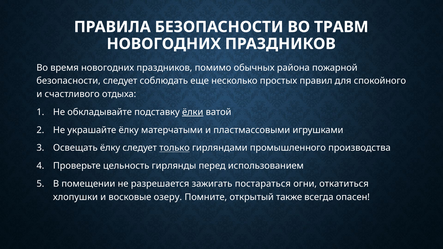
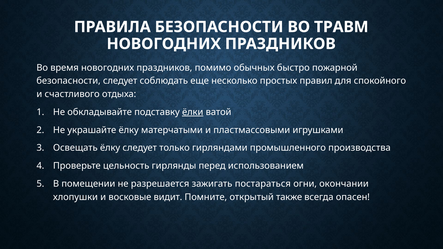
района: района -> быстро (293, 68)
только underline: present -> none (175, 148)
откатиться: откатиться -> окончании (344, 184)
озеру: озеру -> видит (168, 197)
